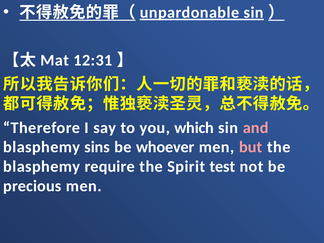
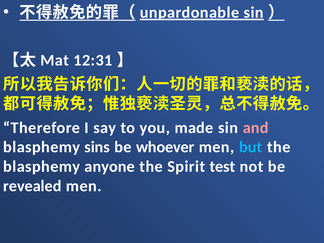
which: which -> made (194, 128)
but colour: pink -> light blue (251, 147)
require: require -> anyone (110, 167)
precious: precious -> revealed (32, 186)
